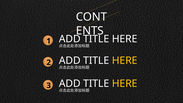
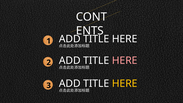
HERE colour: yellow -> pink (125, 60)
